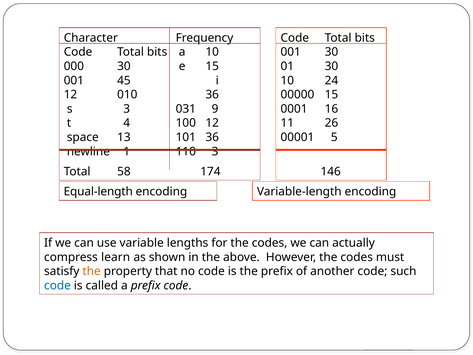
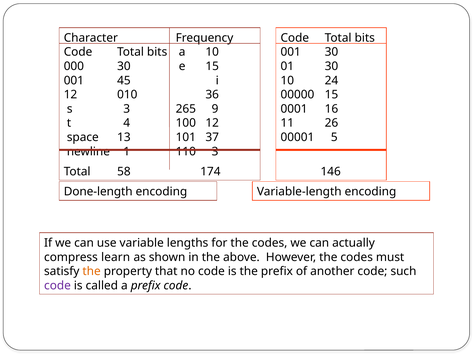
031: 031 -> 265 (186, 109)
101 36: 36 -> 37 (212, 137)
Equal-length: Equal-length -> Done-length (98, 192)
code colour: blue -> purple (57, 285)
